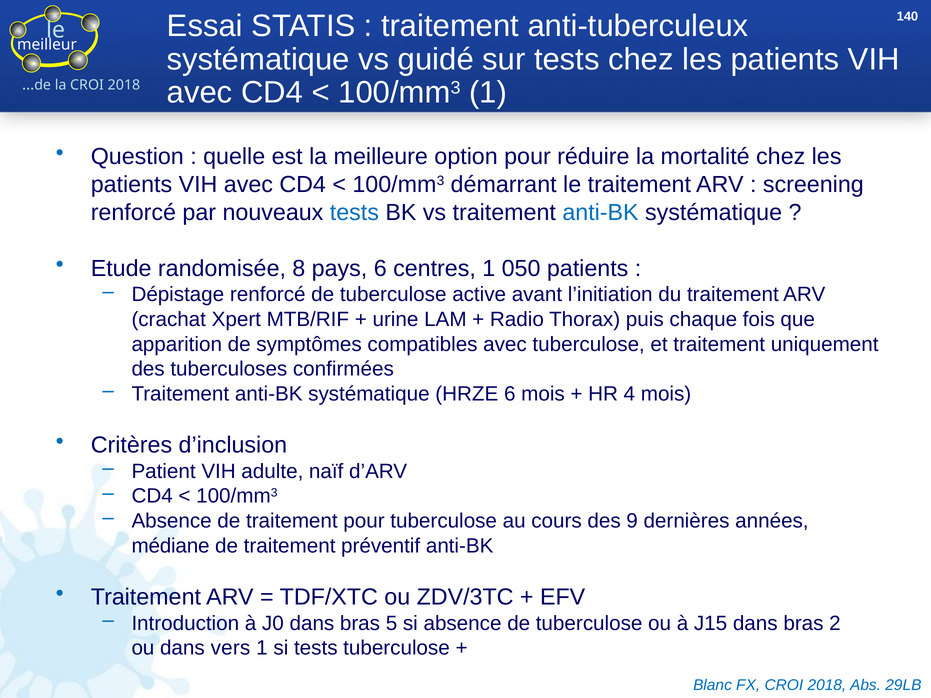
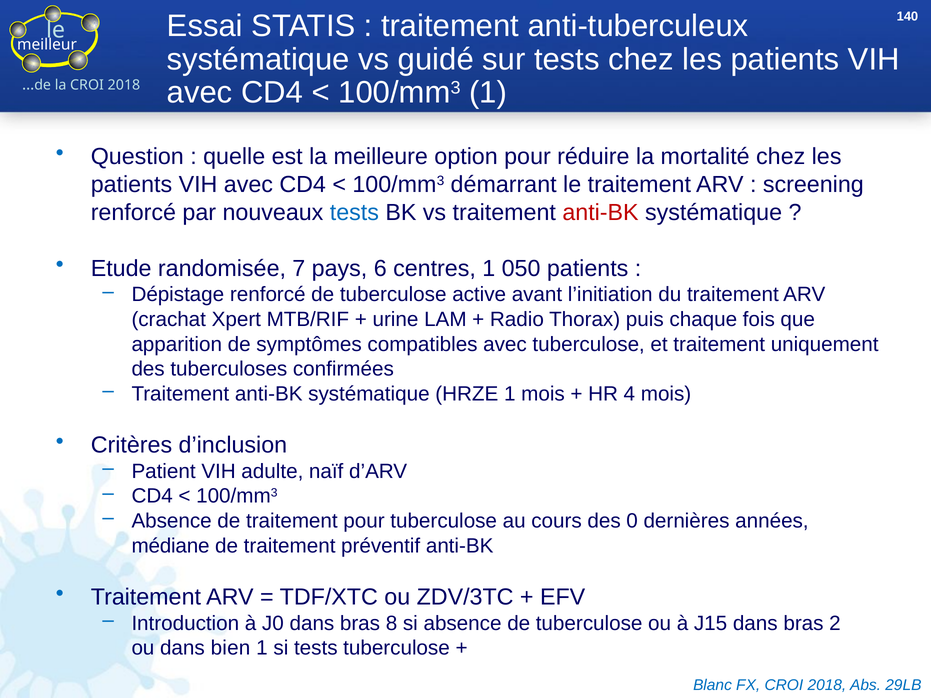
anti-BK colour: blue -> red (600, 213)
8: 8 -> 7 (299, 269)
HRZE 6: 6 -> 1 (510, 394)
9: 9 -> 0 (632, 521)
5: 5 -> 8 (392, 624)
vers: vers -> bien (230, 648)
